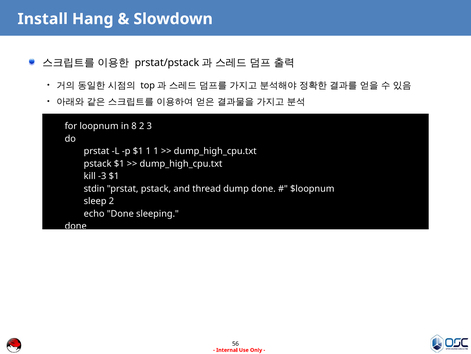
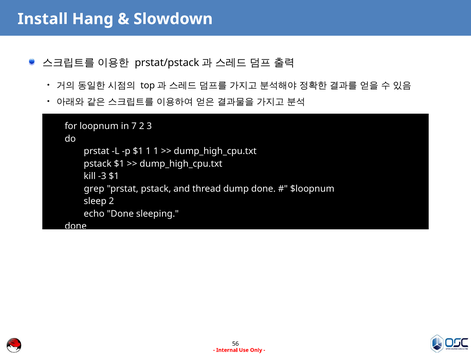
8: 8 -> 7 (134, 126)
stdin: stdin -> grep (94, 188)
